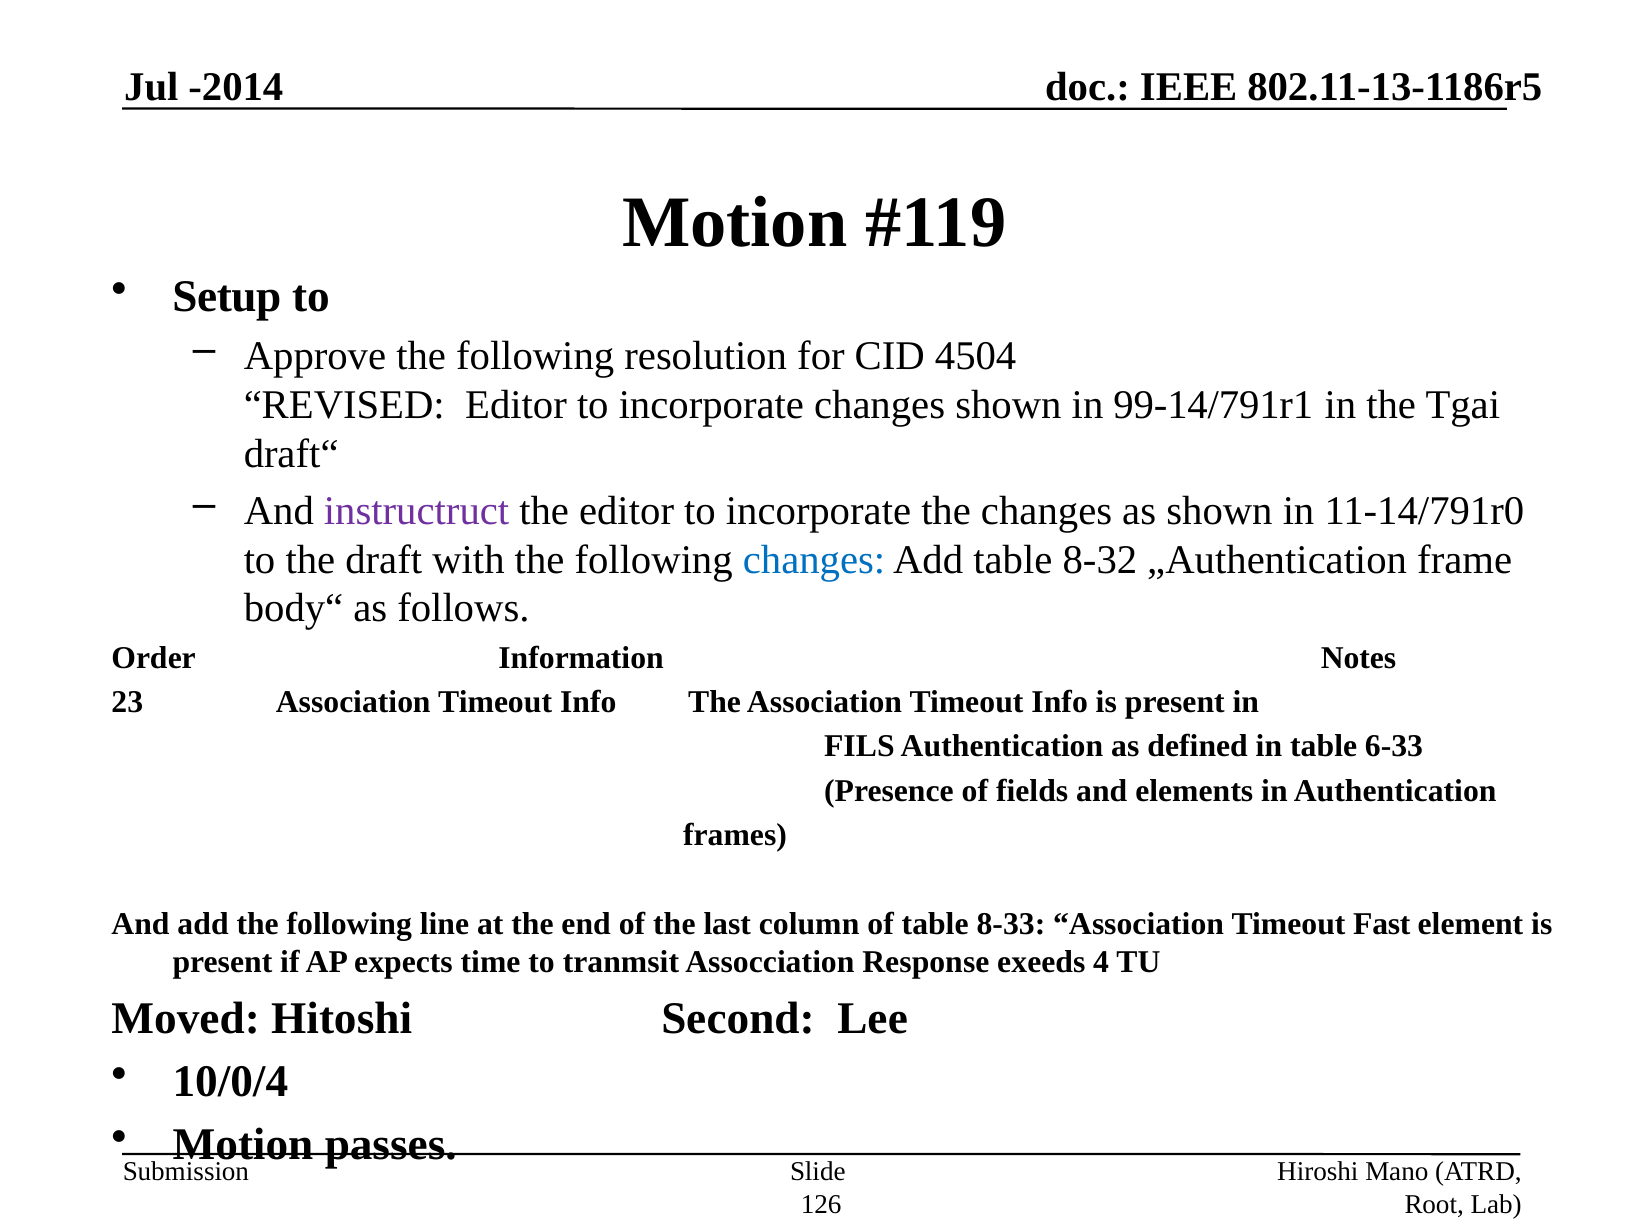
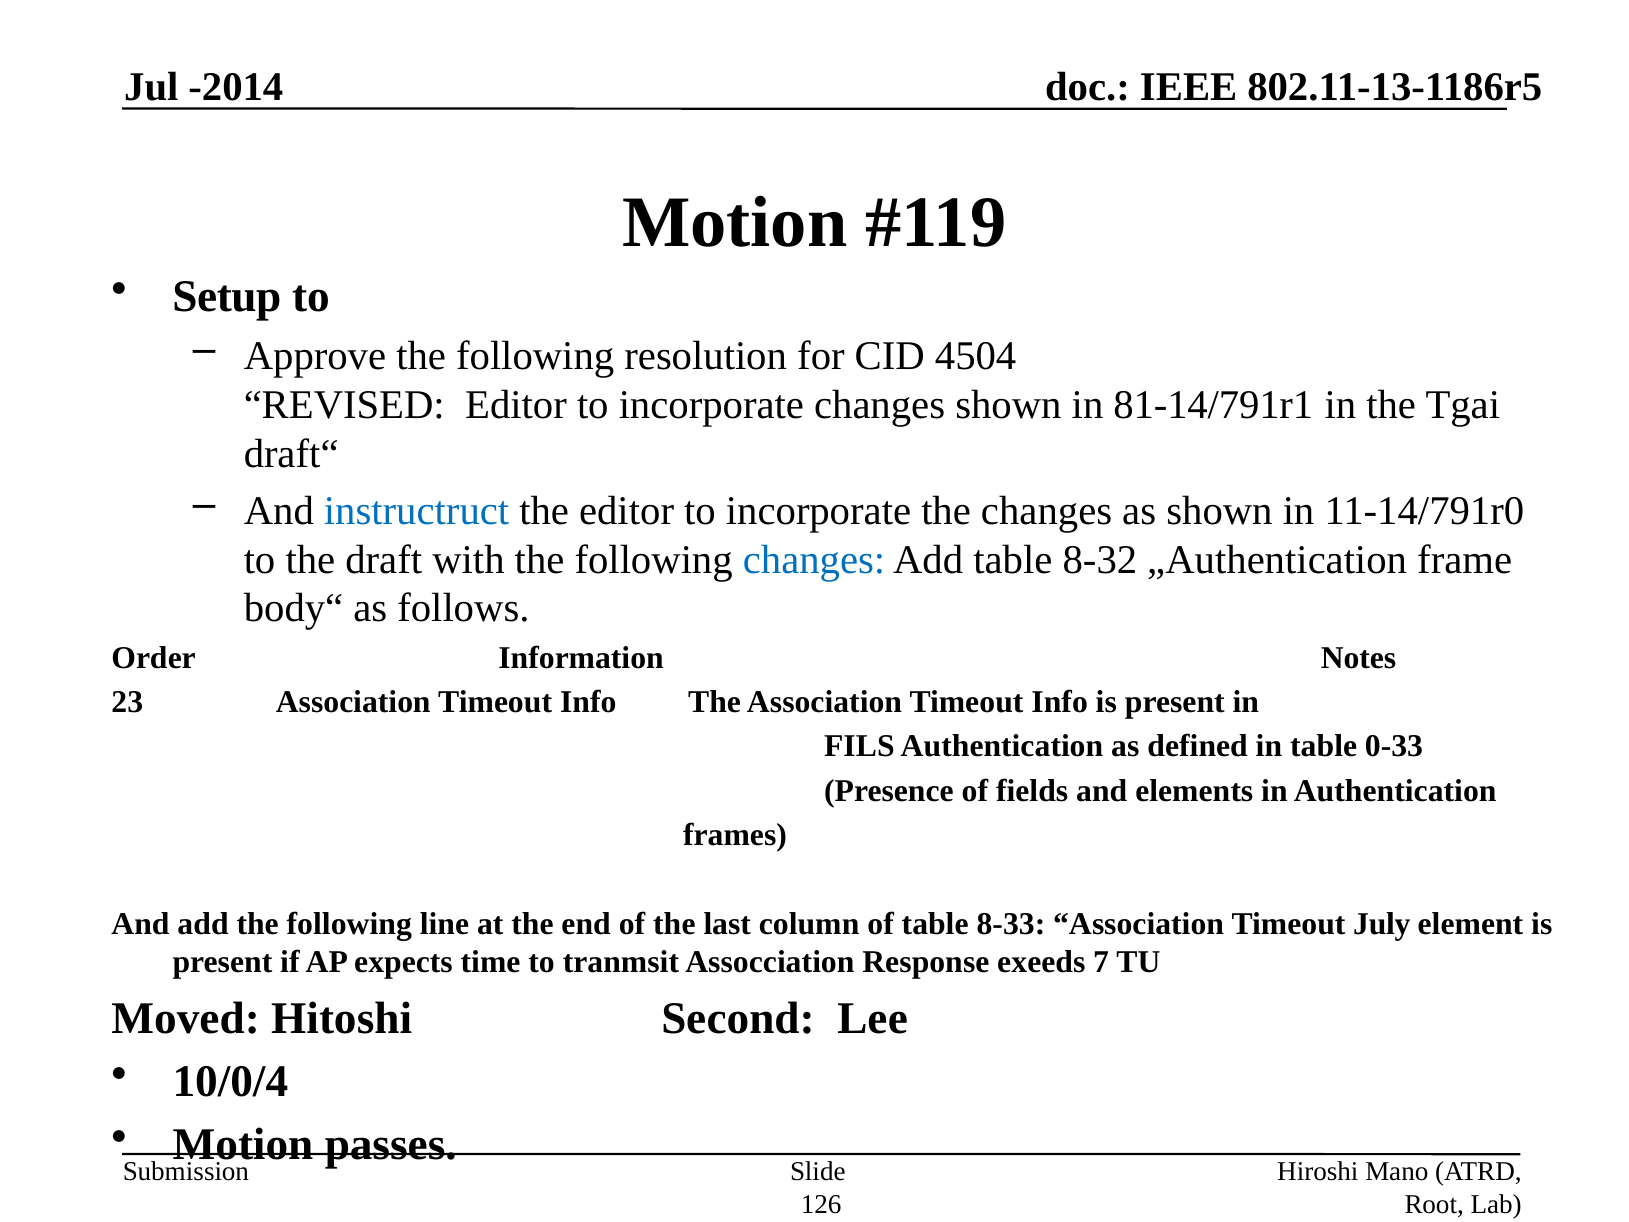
99-14/791r1: 99-14/791r1 -> 81-14/791r1 (1213, 405)
instructruct colour: purple -> blue (417, 511)
6-33: 6-33 -> 0-33 (1394, 746)
Fast: Fast -> July (1382, 924)
4: 4 -> 7 (1101, 962)
